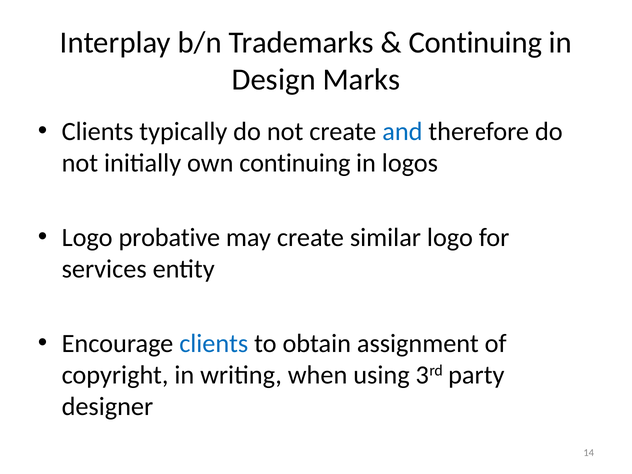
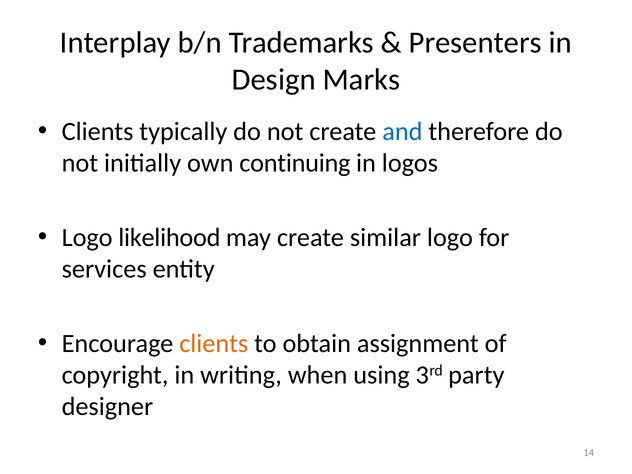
Continuing: Continuing -> Presenters (475, 43)
probative: probative -> likelihood (169, 237)
clients colour: blue -> orange (214, 343)
